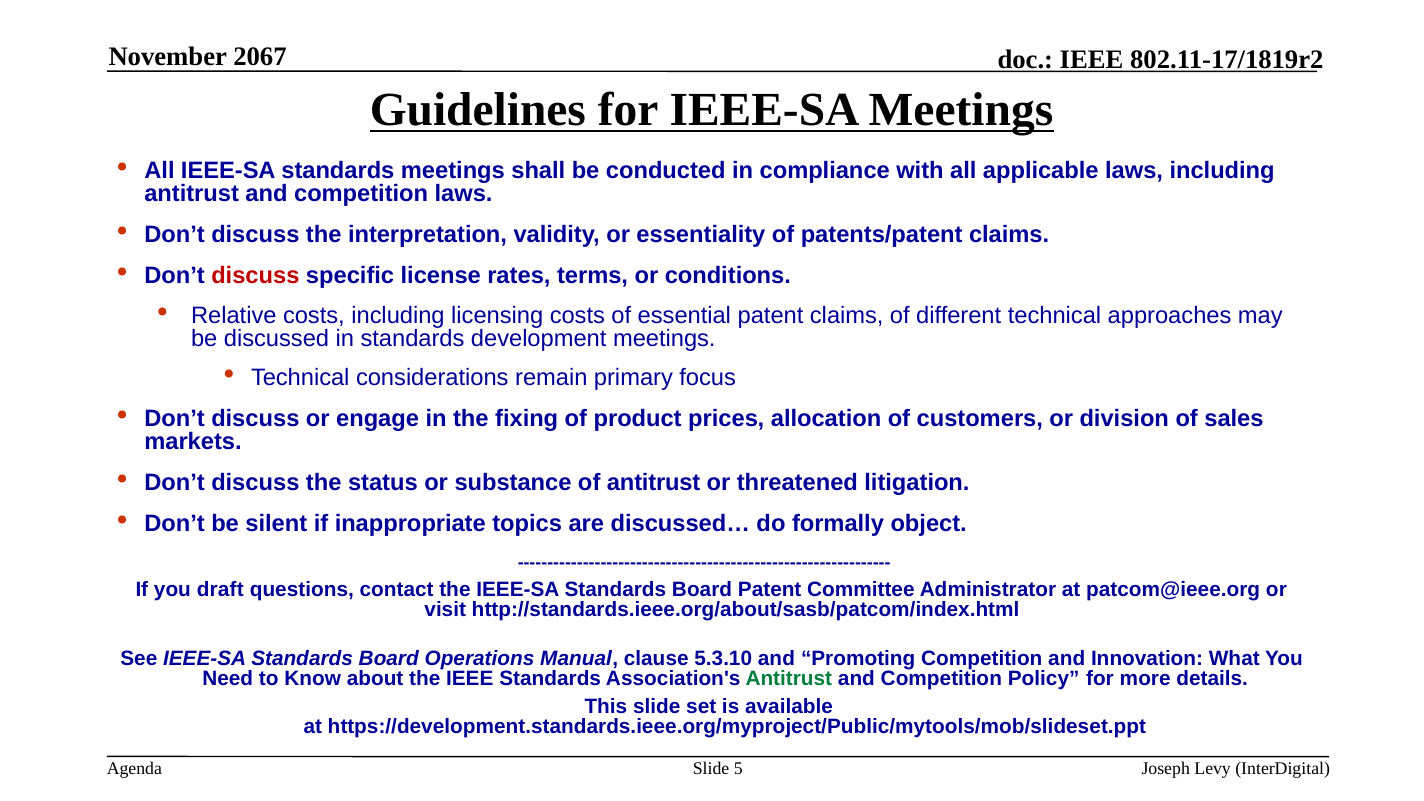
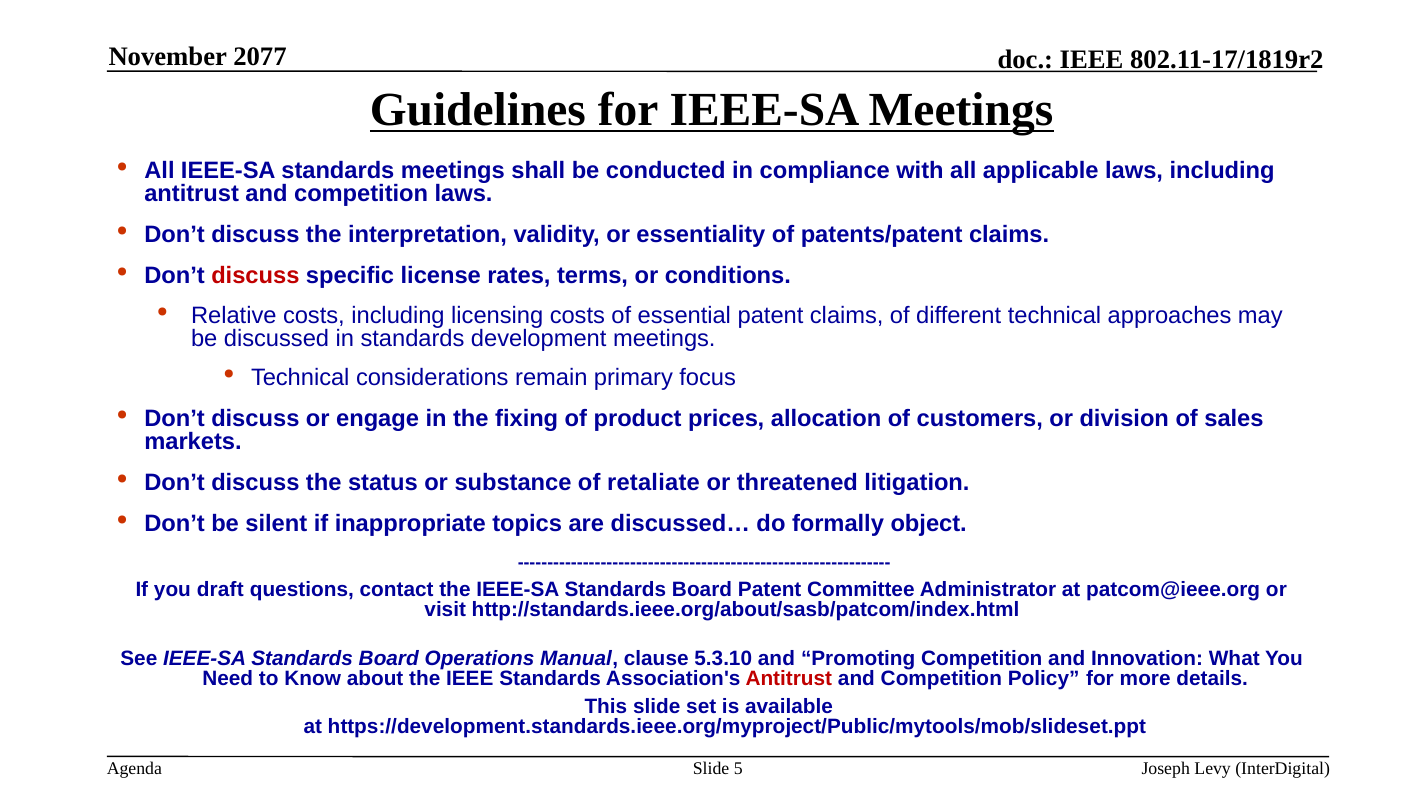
2067: 2067 -> 2077 (260, 57)
of antitrust: antitrust -> retaliate (653, 482)
Antitrust colour: green -> red (789, 678)
